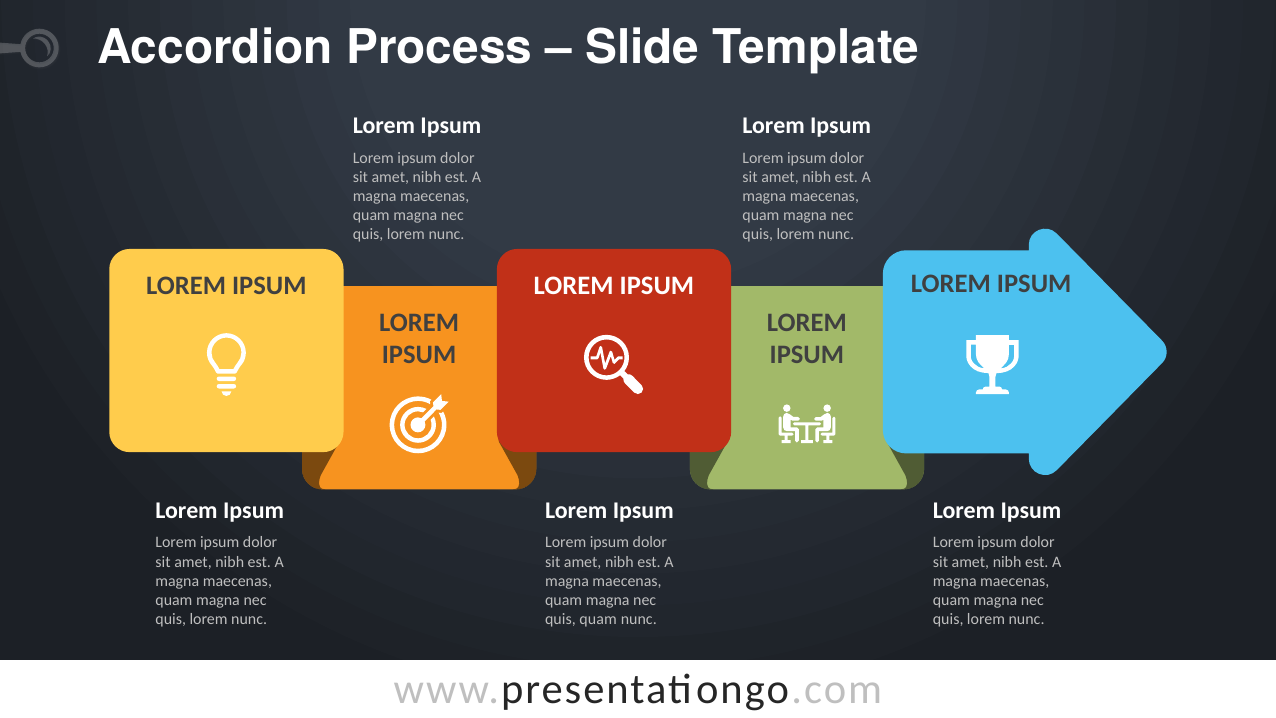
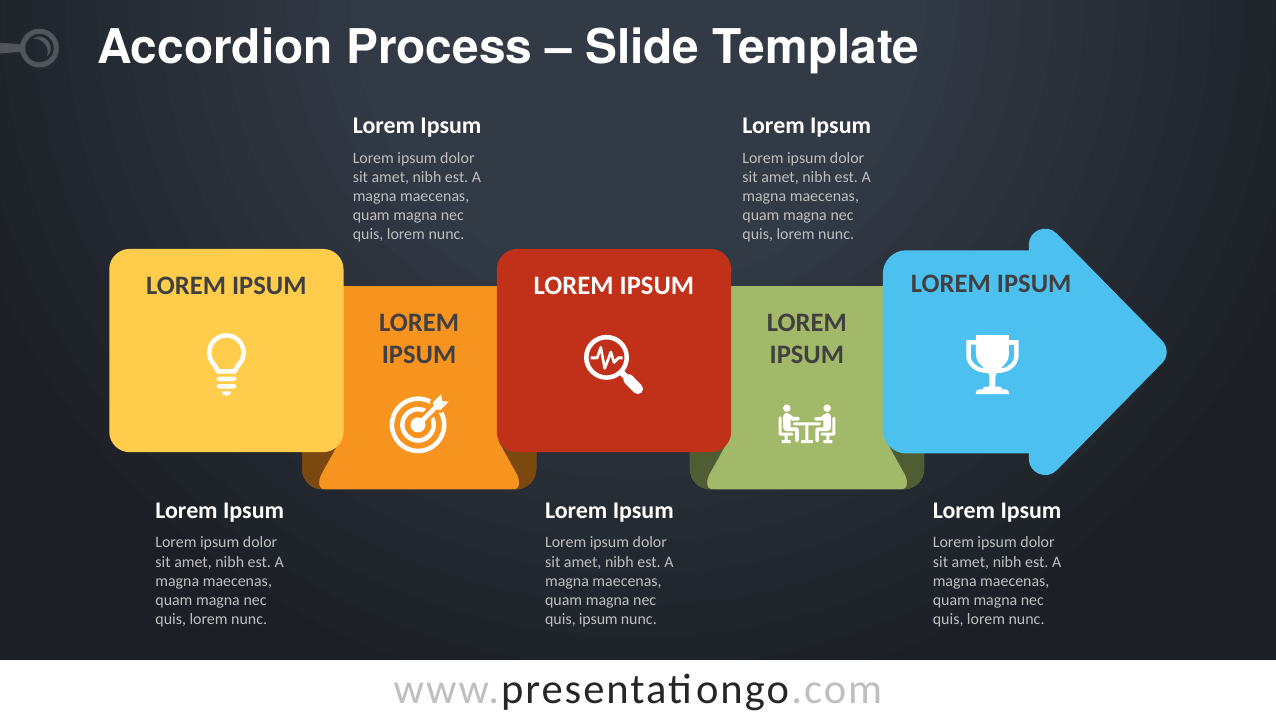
quis quam: quam -> ipsum (598, 619)
